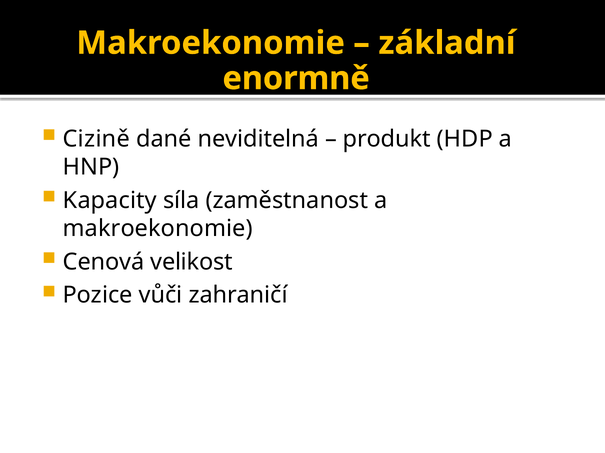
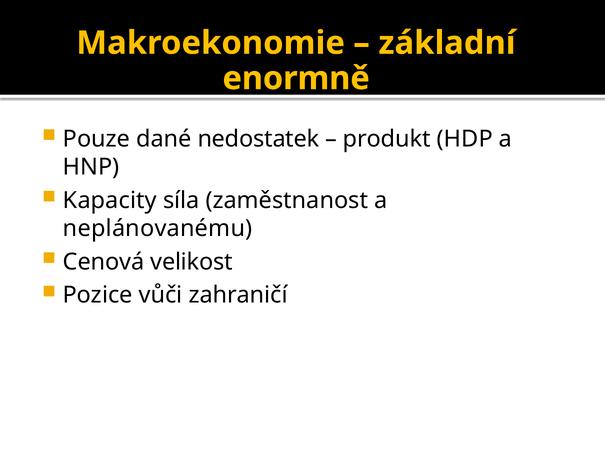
Cizině: Cizině -> Pouze (97, 139)
neviditelná: neviditelná -> nedostatek (258, 139)
makroekonomie: makroekonomie -> neplánovanému (158, 229)
